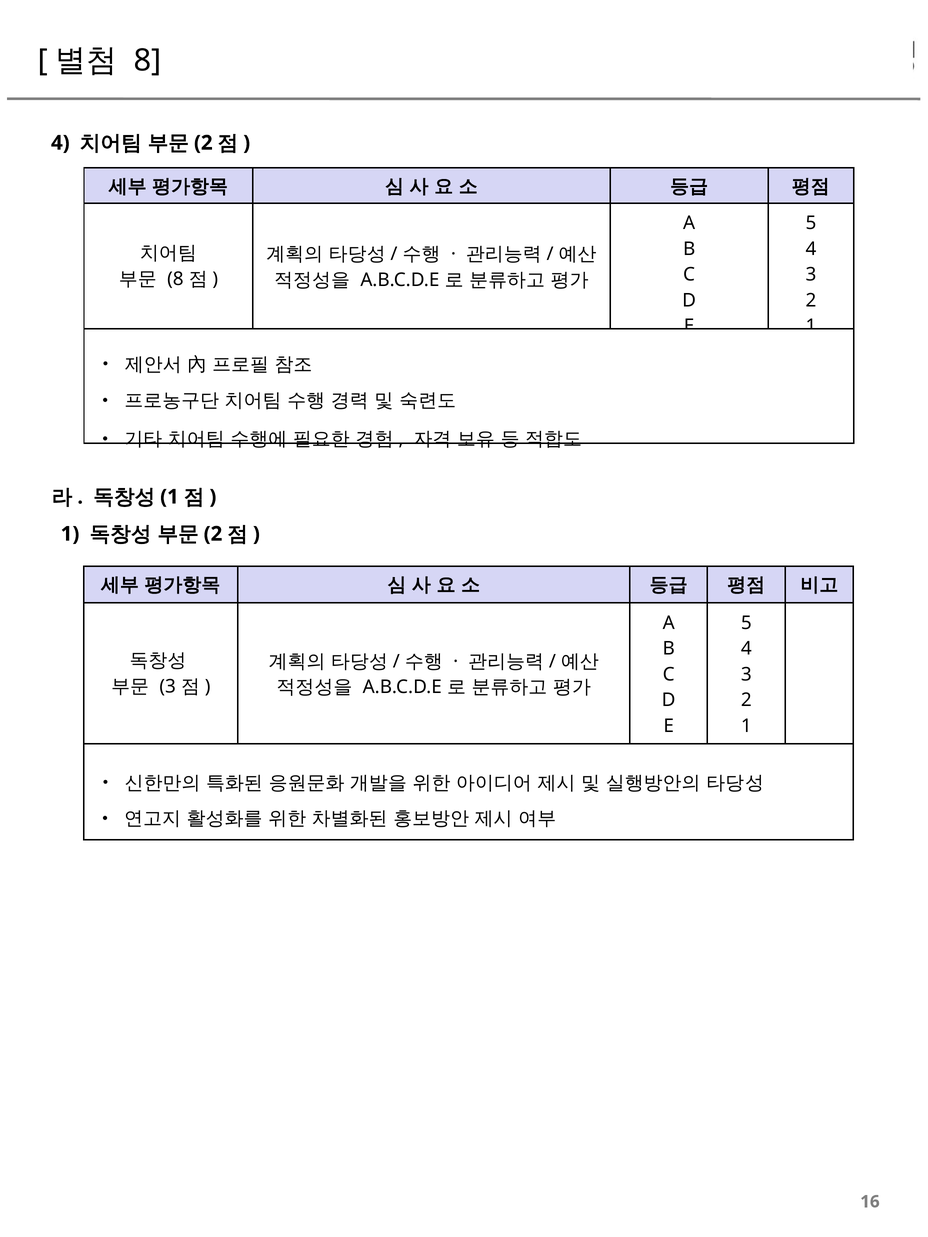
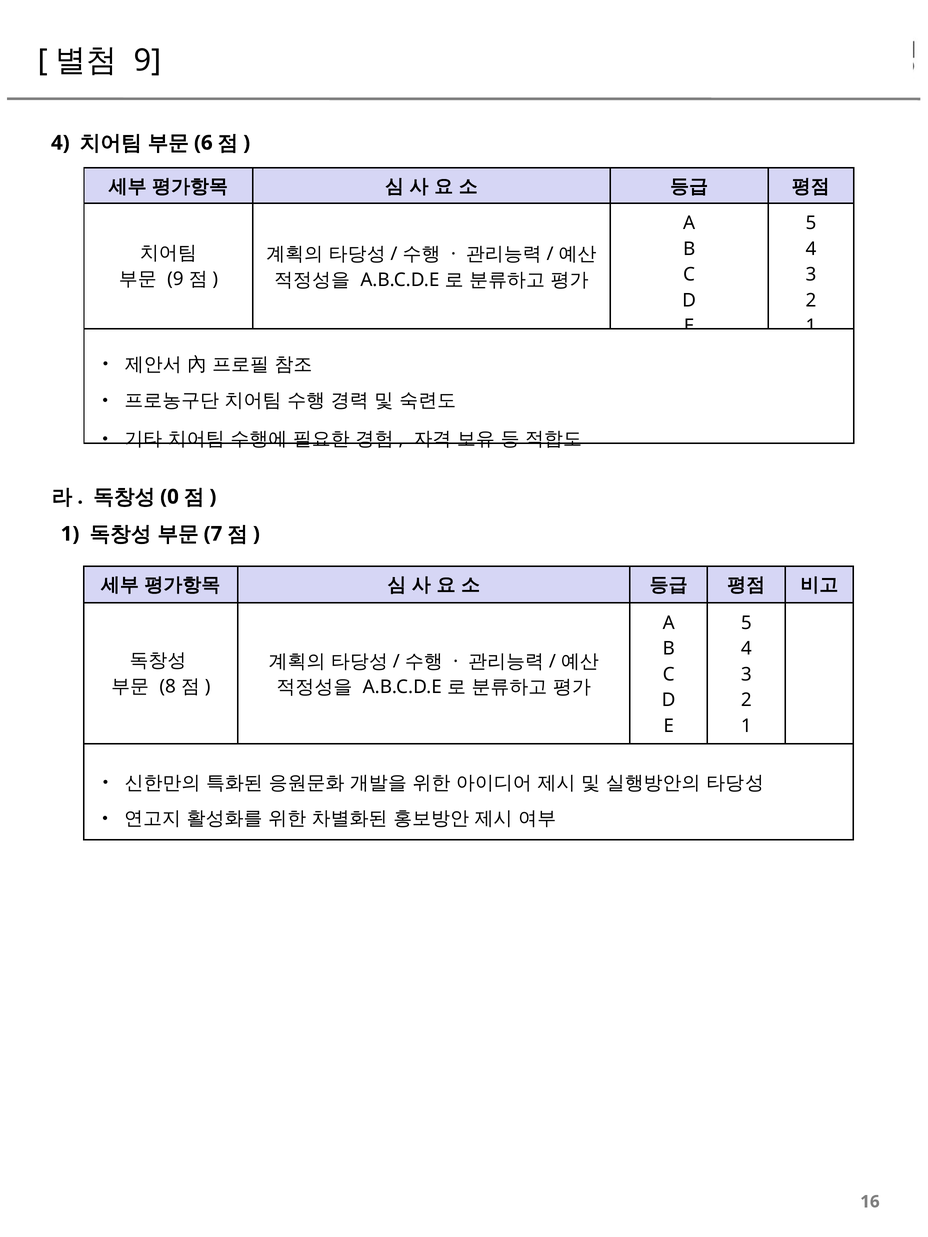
8: 8 -> 9 (147, 60)
2: 2 -> 6 (203, 143)
8: 8 -> 9 (175, 279)
1: 1 -> 0 (170, 497)
2: 2 -> 7 (213, 534)
3: 3 -> 8 (168, 686)
